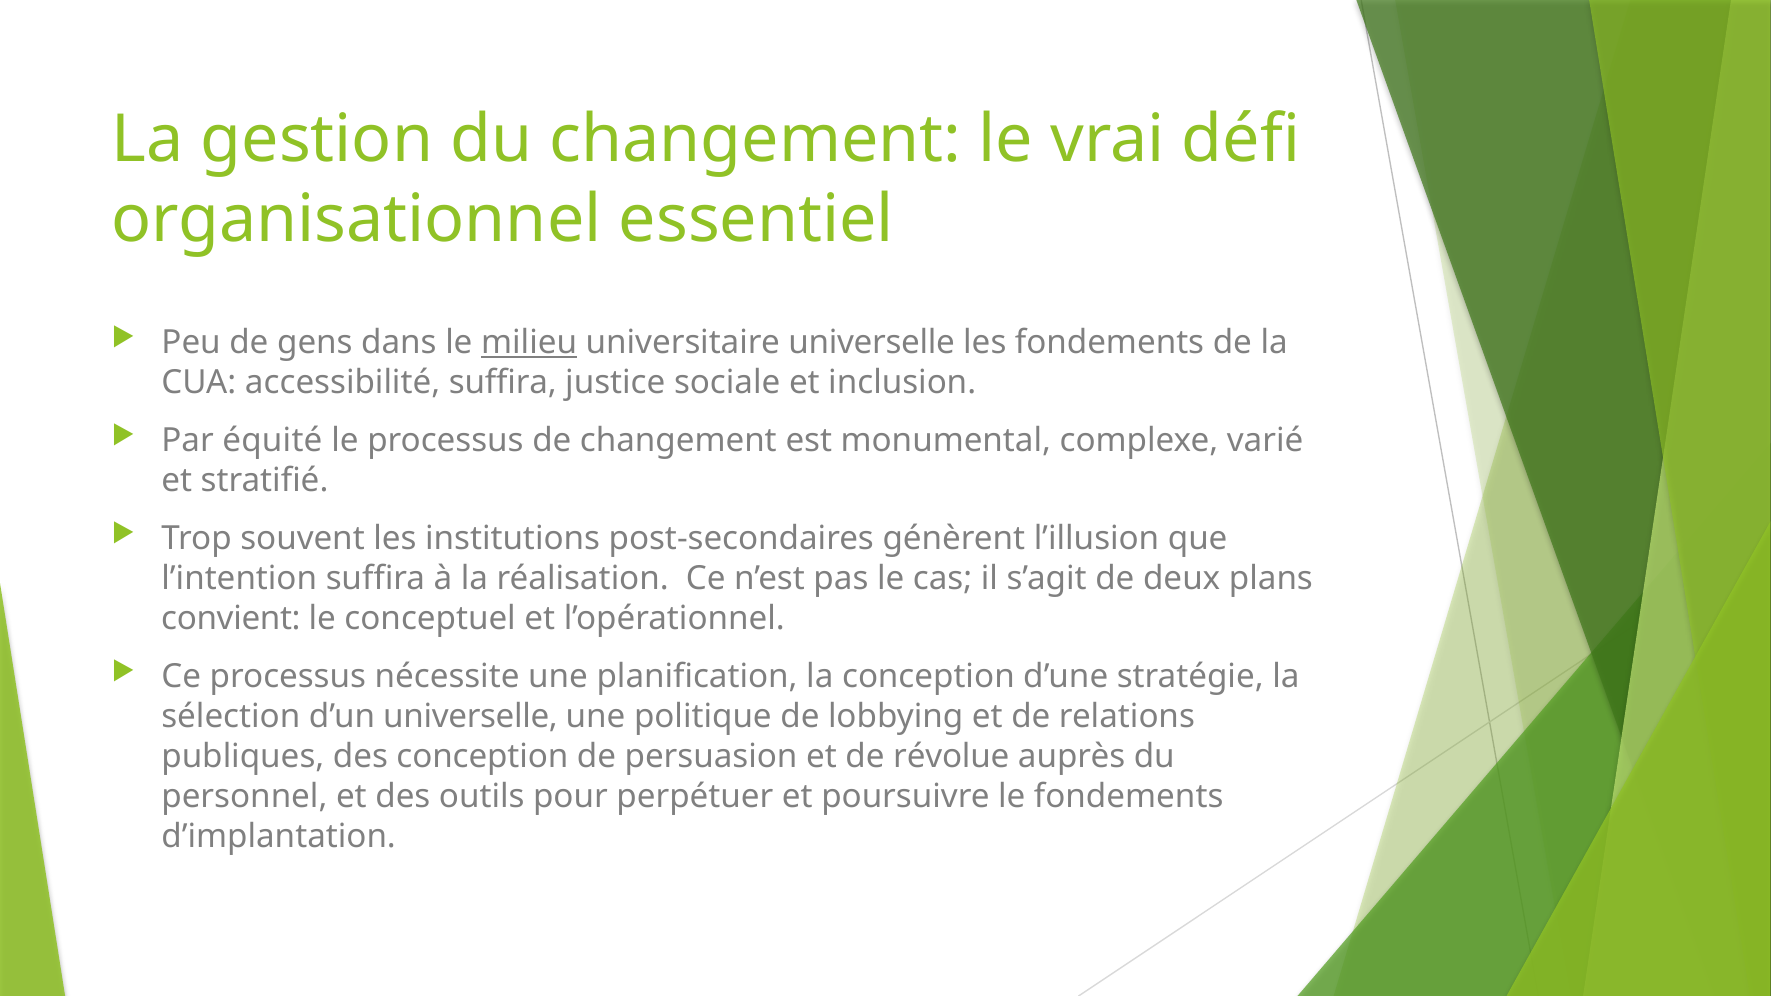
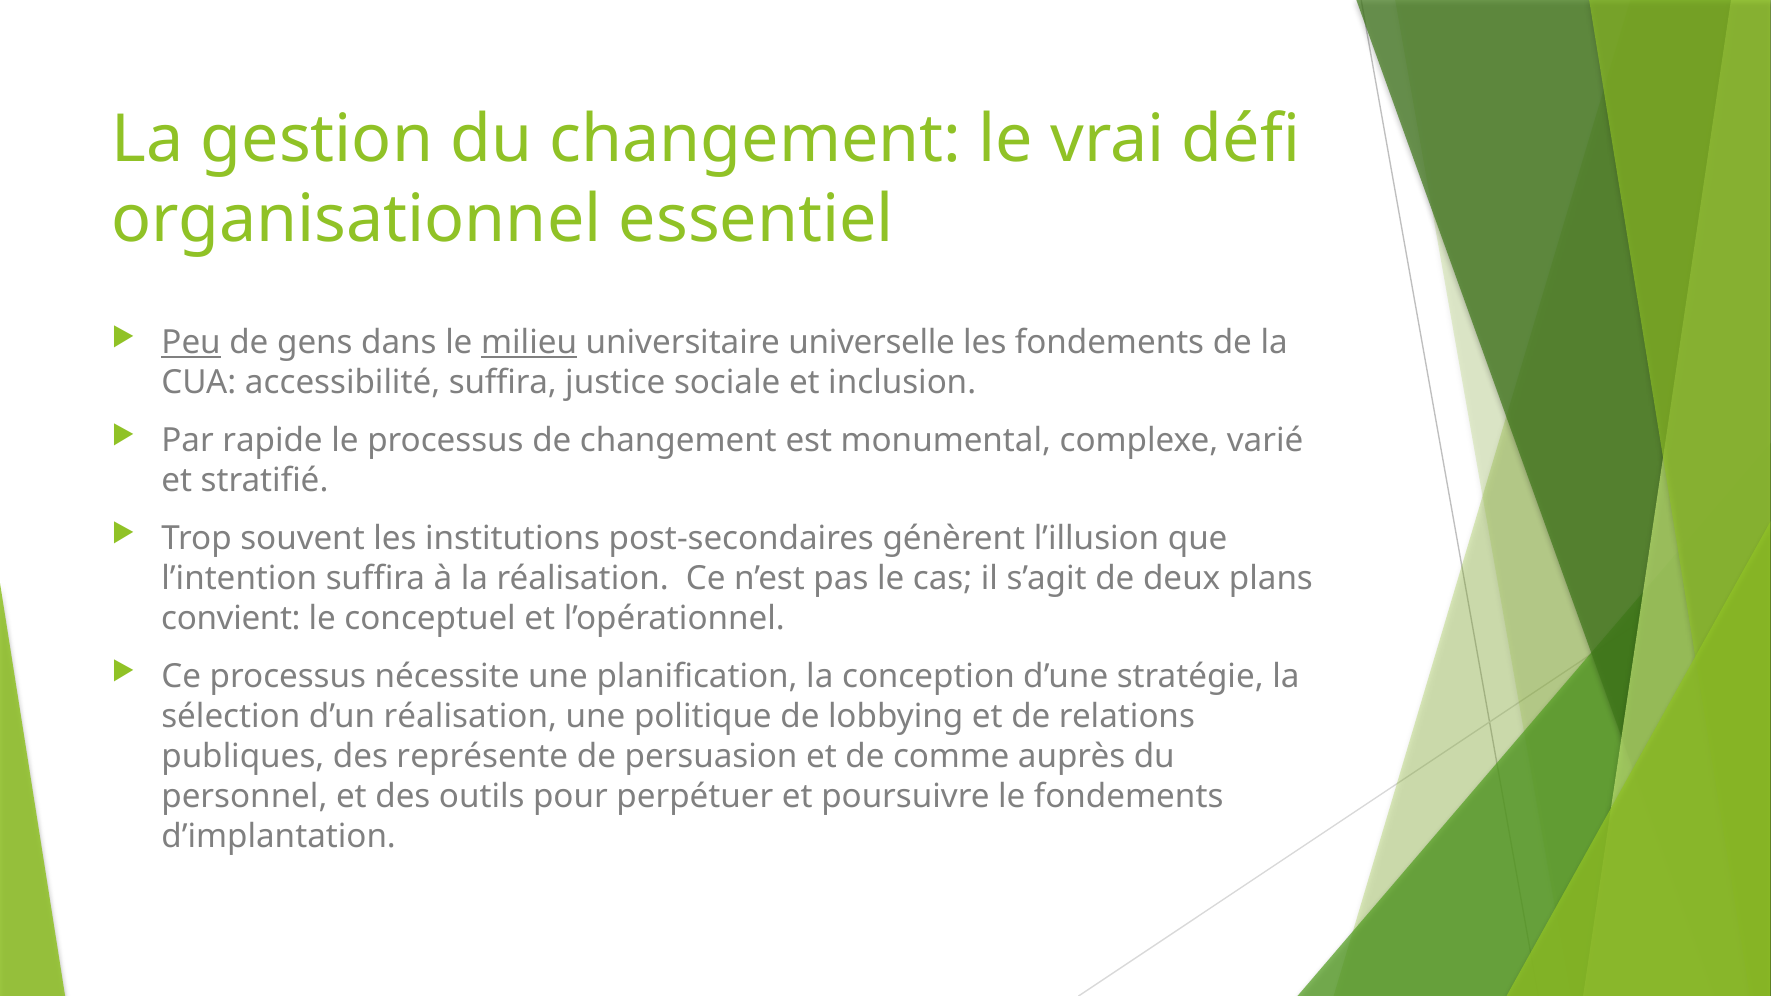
Peu underline: none -> present (191, 343)
équité: équité -> rapide (273, 441)
d’un universelle: universelle -> réalisation (470, 717)
des conception: conception -> représente (482, 757)
révolue: révolue -> comme (951, 757)
